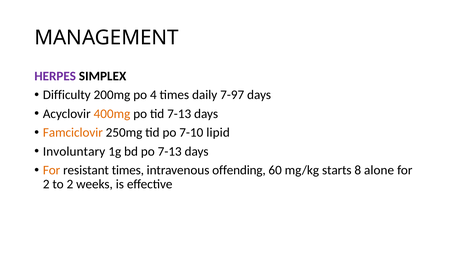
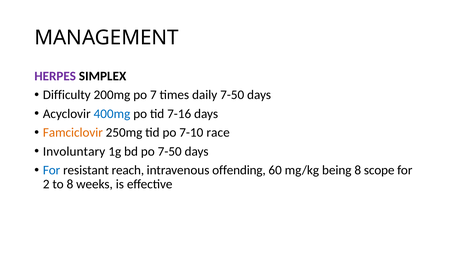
4: 4 -> 7 (153, 95)
daily 7-97: 7-97 -> 7-50 (232, 95)
400mg colour: orange -> blue (112, 114)
tid 7-13: 7-13 -> 7-16 (179, 114)
lipid: lipid -> race (218, 133)
po 7-13: 7-13 -> 7-50 (170, 152)
For colour: orange -> blue (52, 171)
resistant times: times -> reach (128, 171)
starts: starts -> being (337, 171)
alone: alone -> scope (379, 171)
to 2: 2 -> 8 (70, 185)
